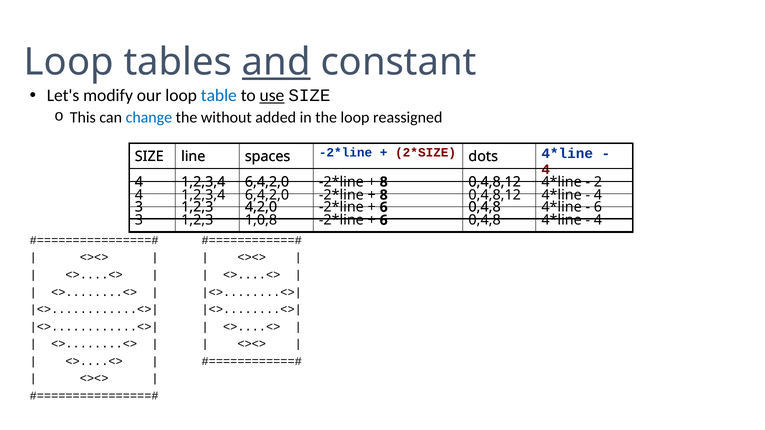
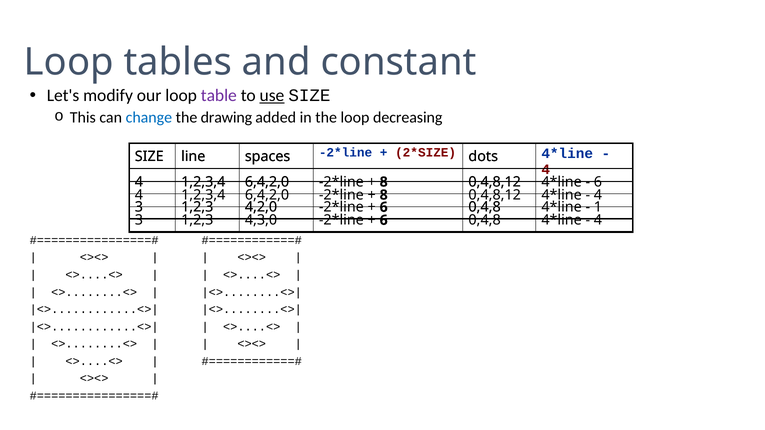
and underline: present -> none (276, 62)
table colour: blue -> purple (219, 95)
without: without -> drawing (226, 117)
reassigned: reassigned -> decreasing (408, 117)
2: 2 -> 6 (598, 182)
6: 6 -> 1 (598, 207)
1,0,8: 1,0,8 -> 4,3,0 (261, 220)
